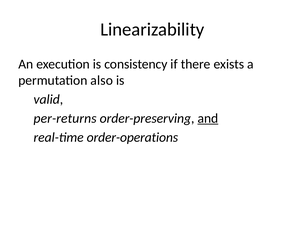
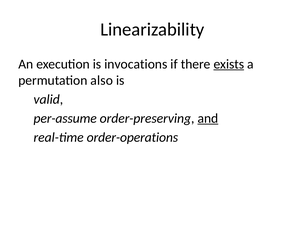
consistency: consistency -> invocations (136, 64)
exists underline: none -> present (229, 64)
per-returns: per-returns -> per-assume (65, 118)
